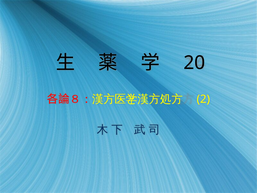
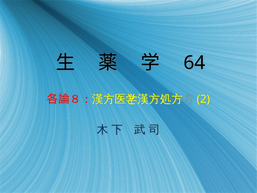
20: 20 -> 64 (194, 63)
